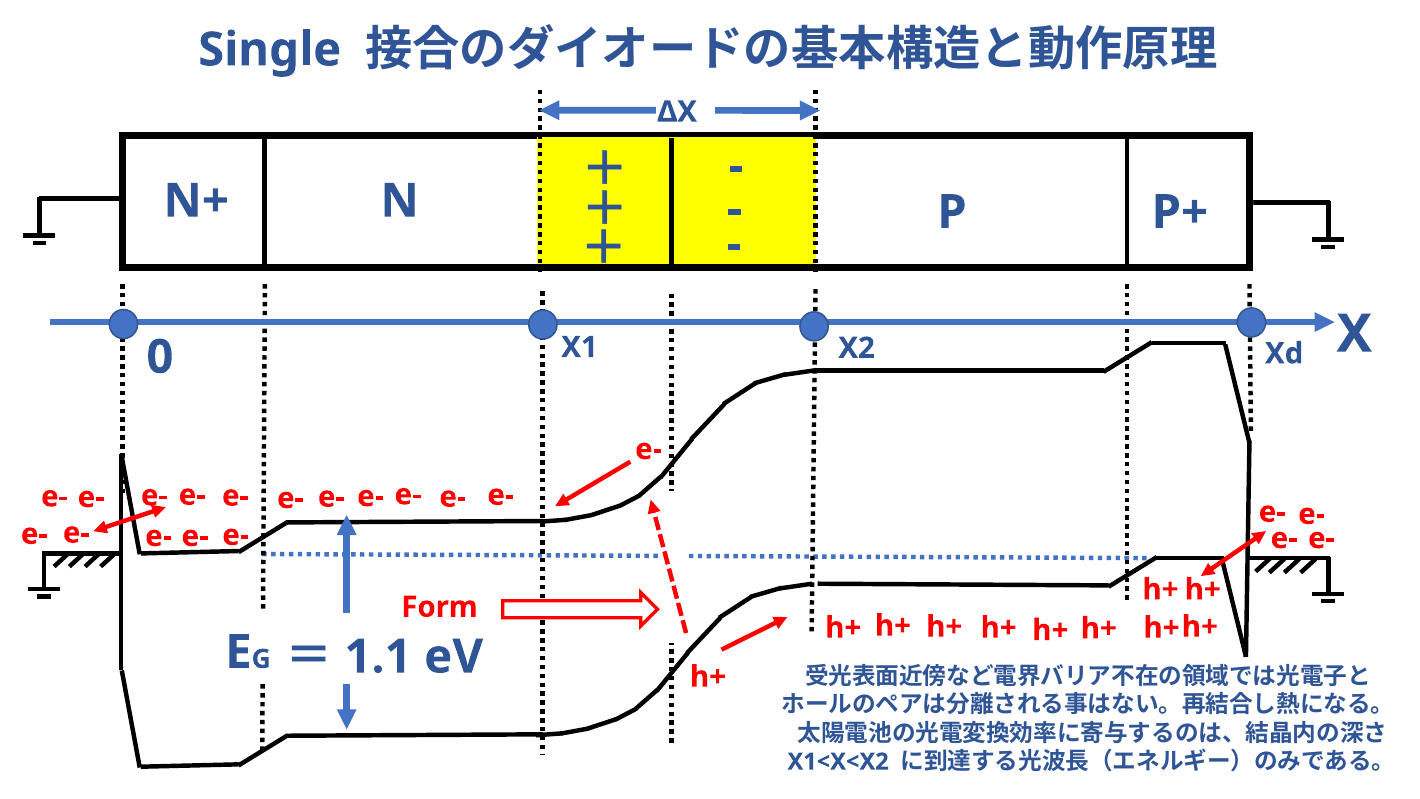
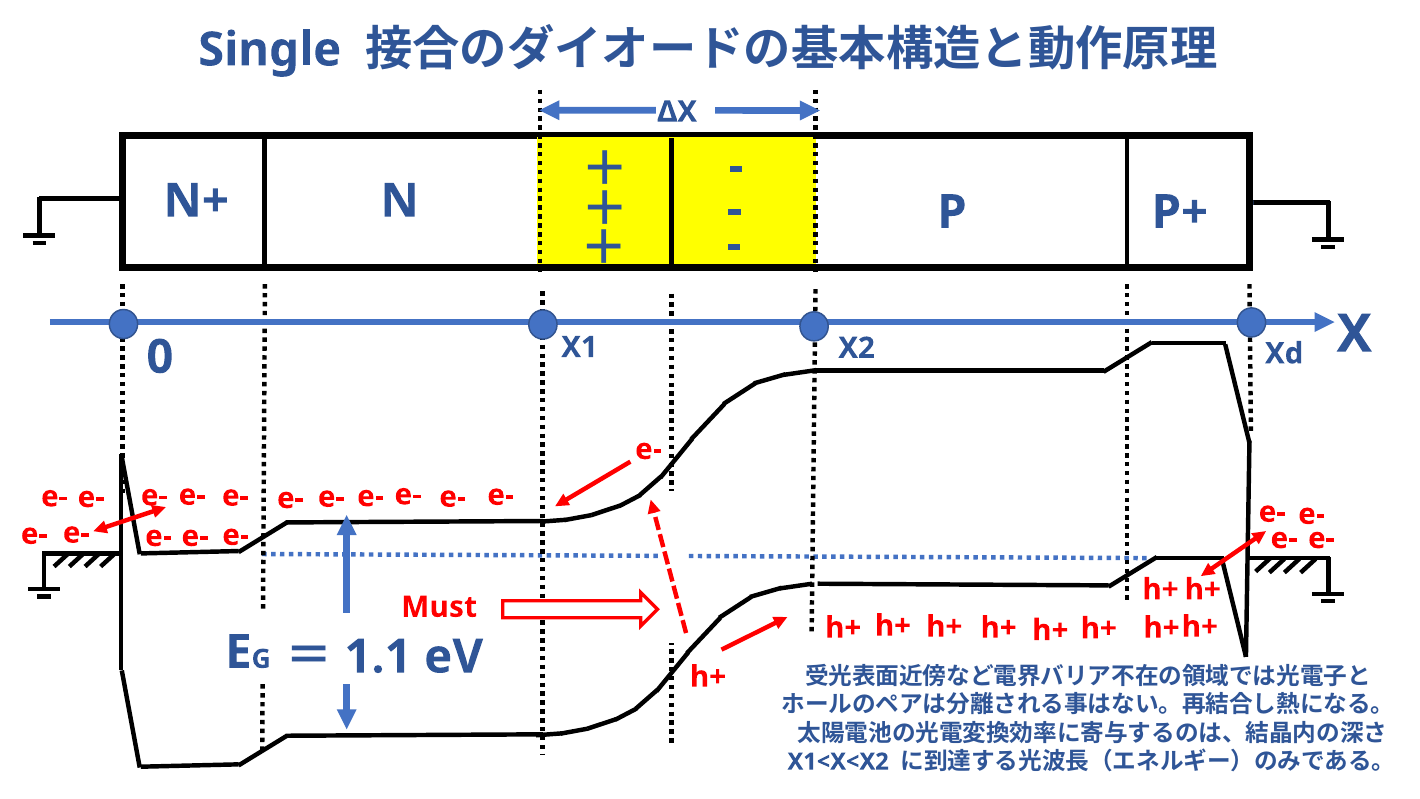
Form: Form -> Must (439, 607)
